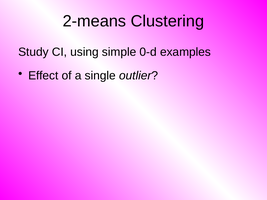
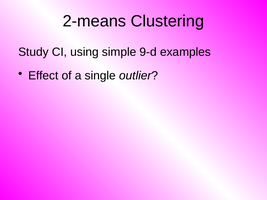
0-d: 0-d -> 9-d (148, 52)
